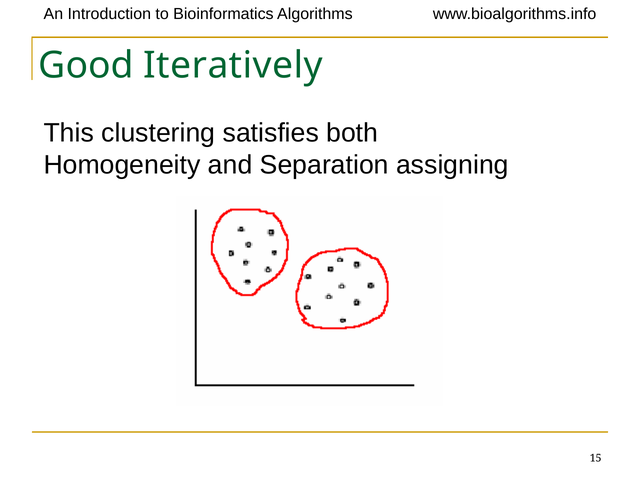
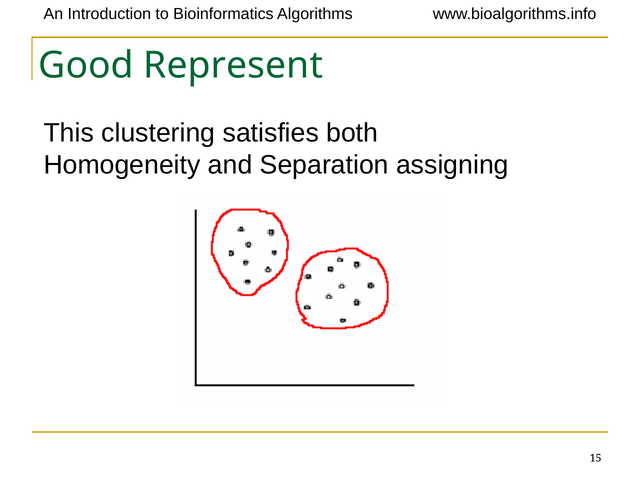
Iteratively: Iteratively -> Represent (233, 66)
